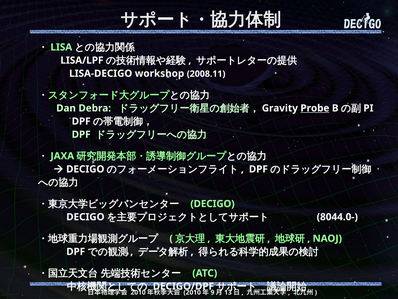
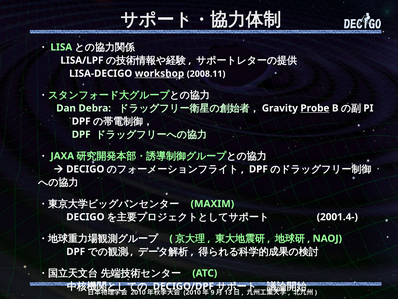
workshop underline: none -> present (160, 73)
DECIGO: DECIGO -> MAXIM (212, 203)
8044.0-: 8044.0- -> 2001.4- (337, 217)
